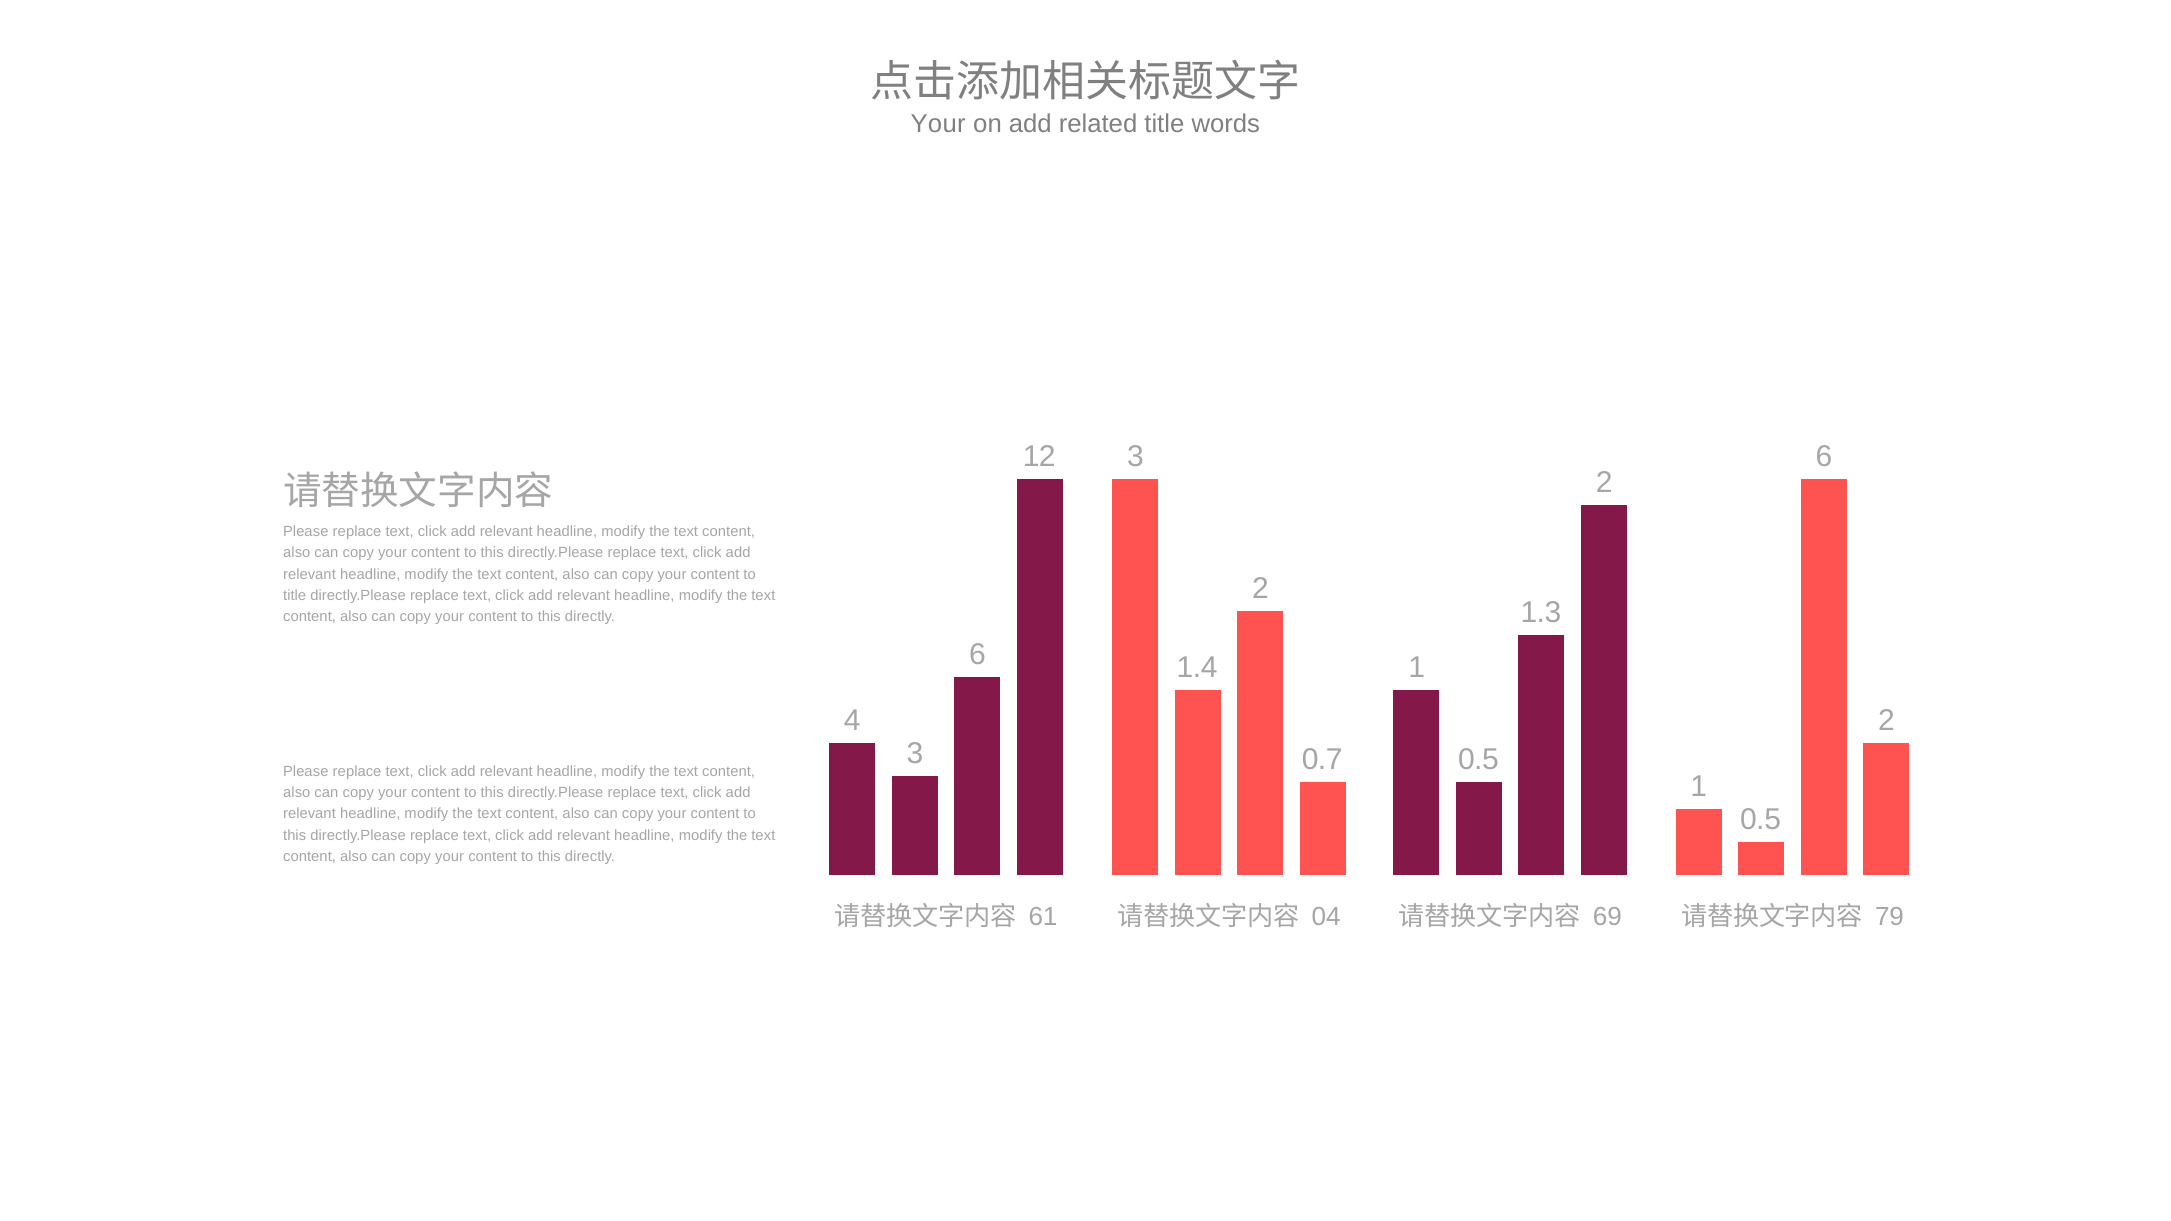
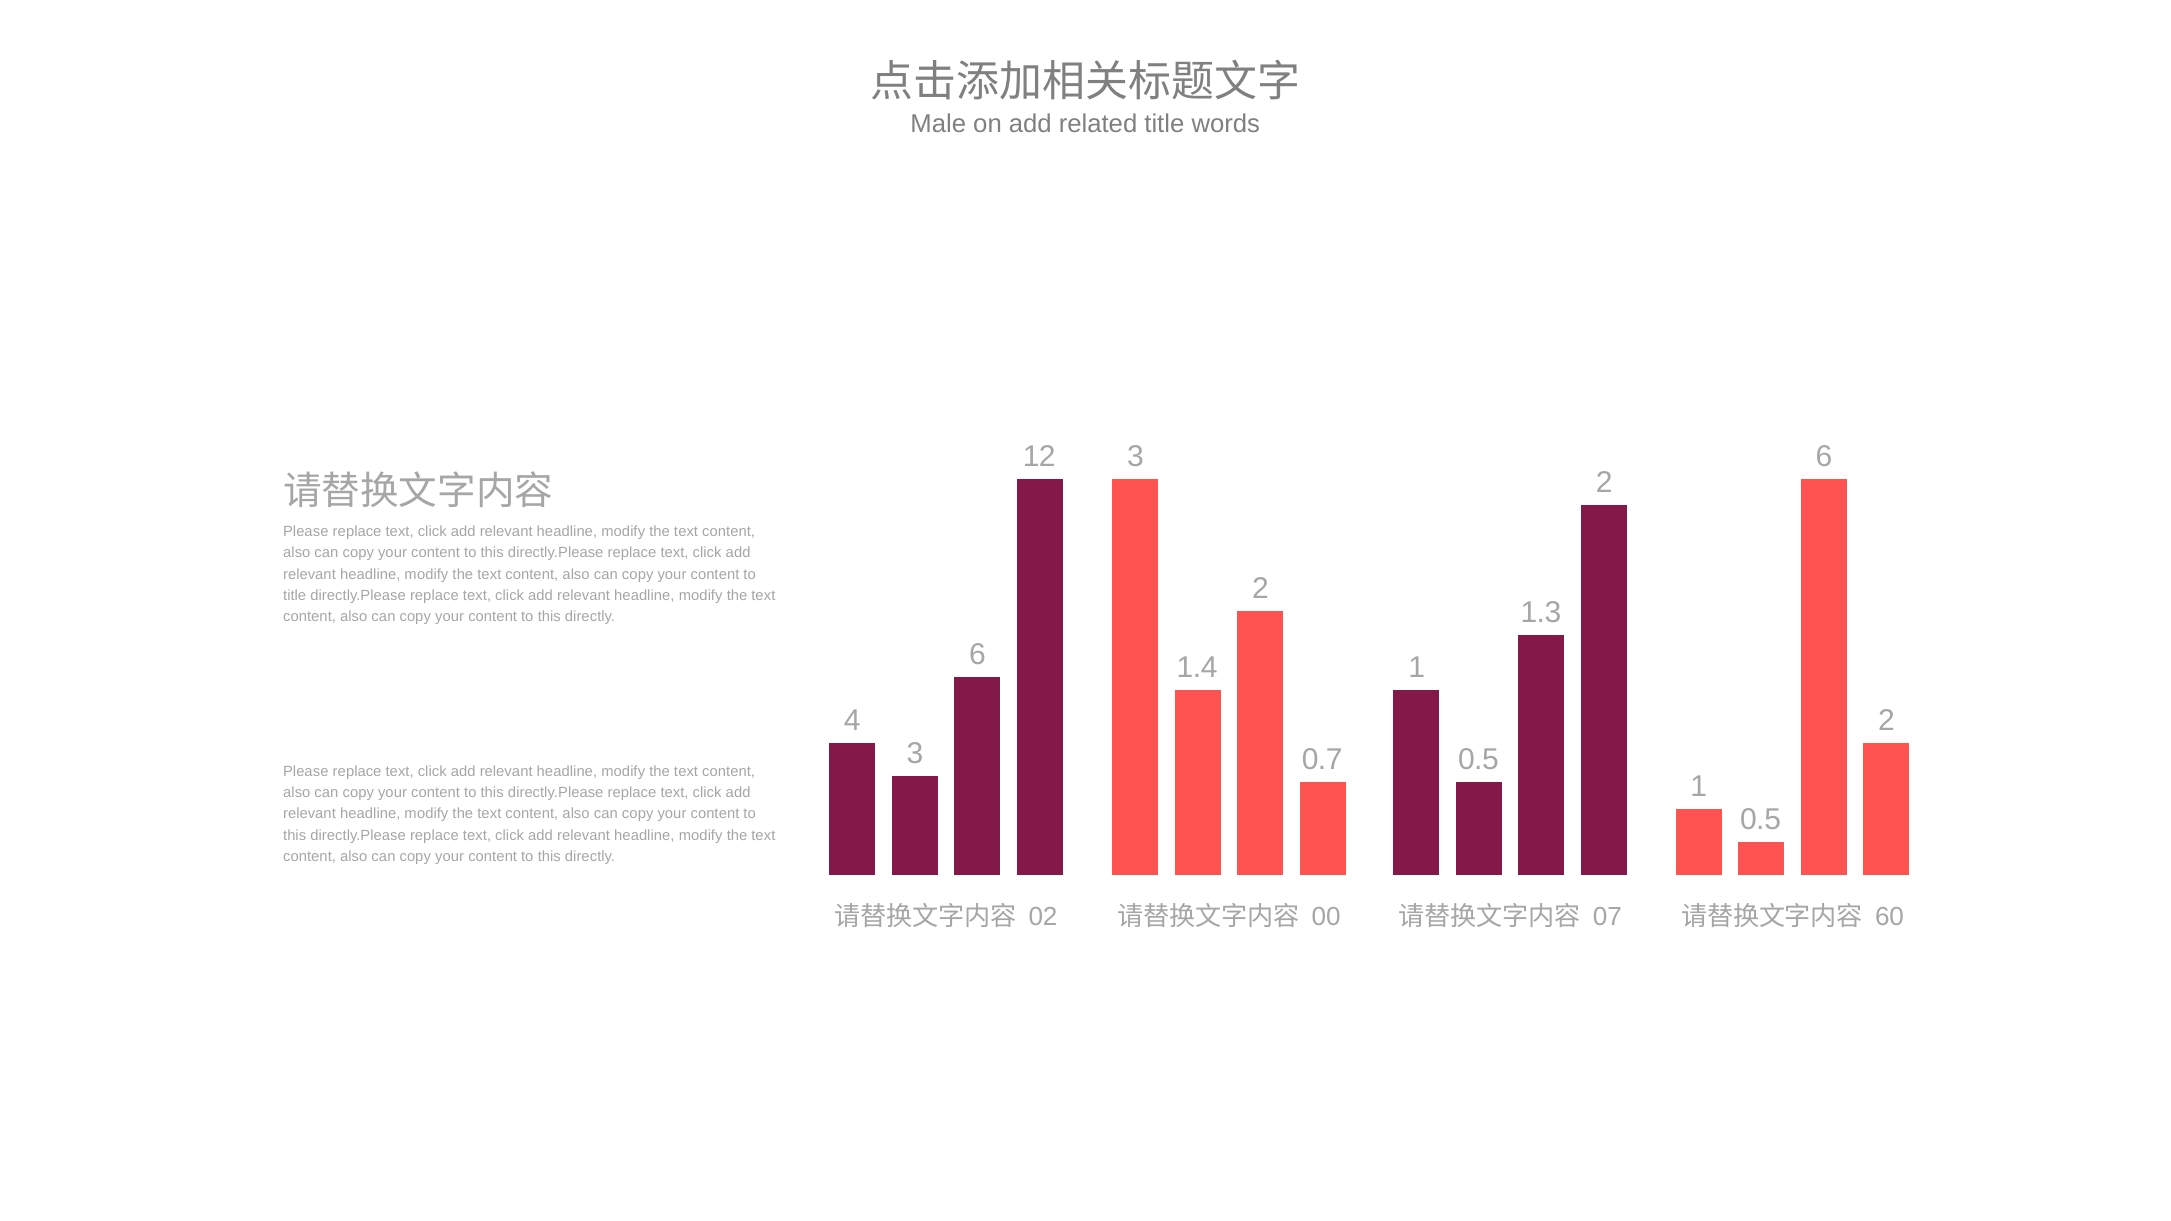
Your: Your -> Male (938, 124)
61: 61 -> 02 (1043, 917)
04: 04 -> 00 (1326, 917)
69: 69 -> 07 (1607, 917)
79: 79 -> 60 (1890, 917)
